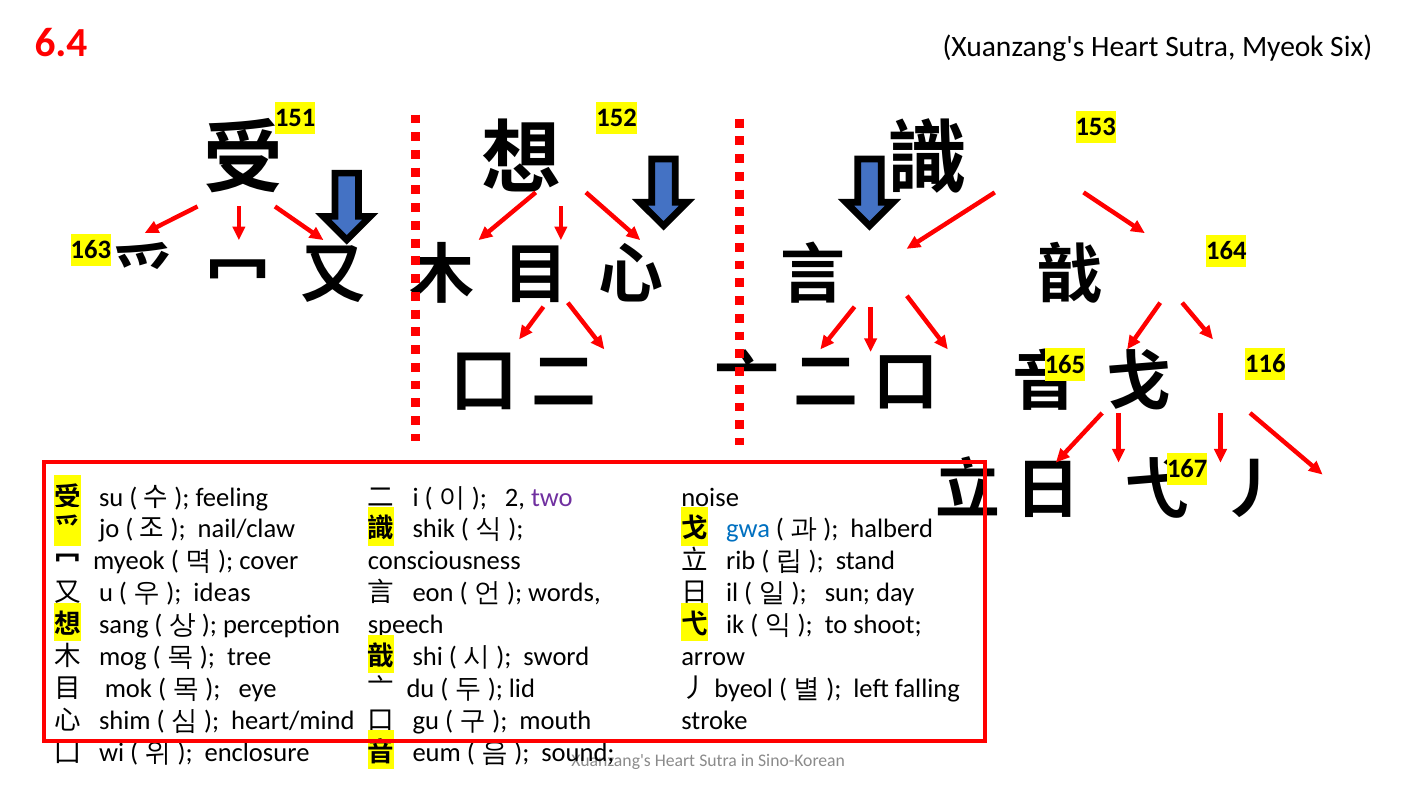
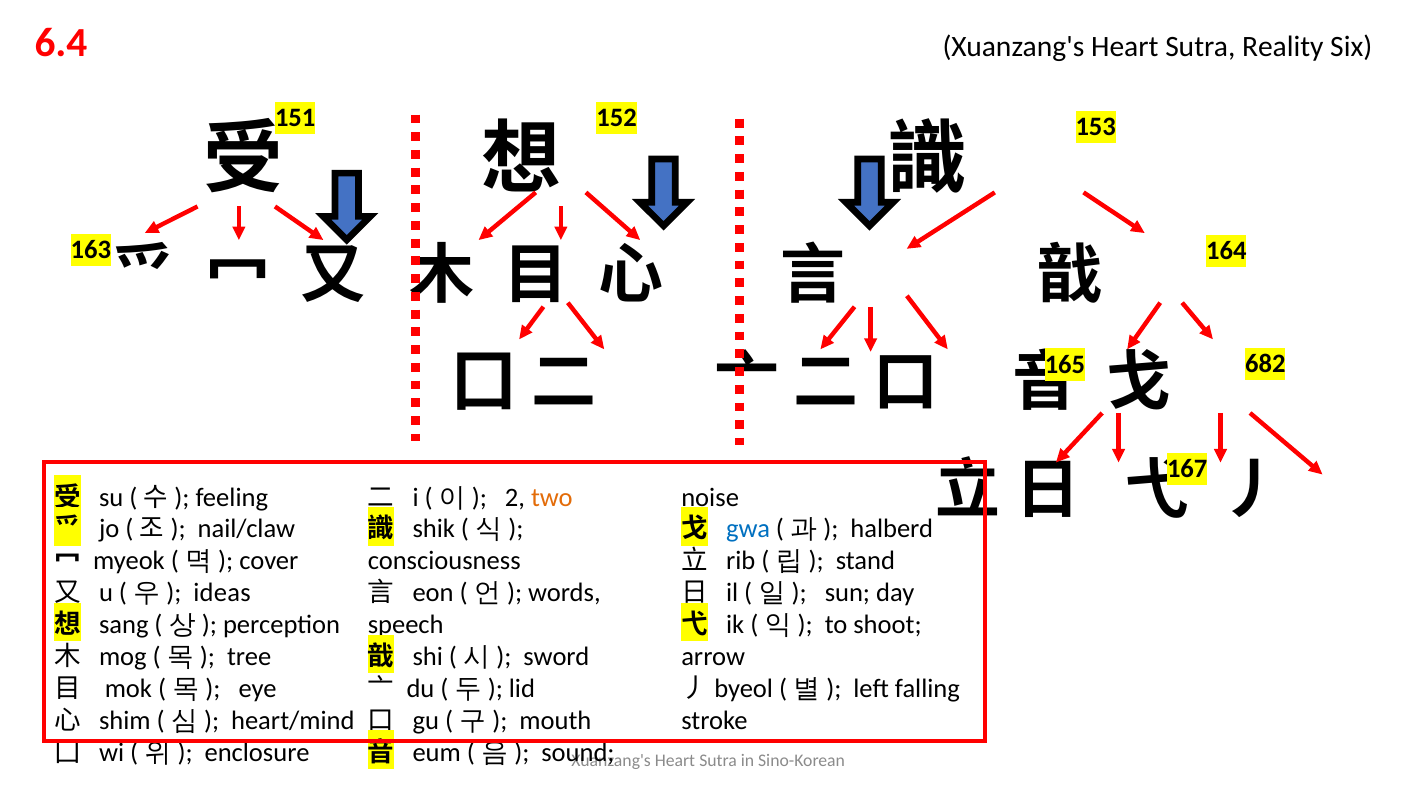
Sutra Myeok: Myeok -> Reality (1283, 47)
116: 116 -> 682 (1265, 364)
two colour: purple -> orange (552, 497)
